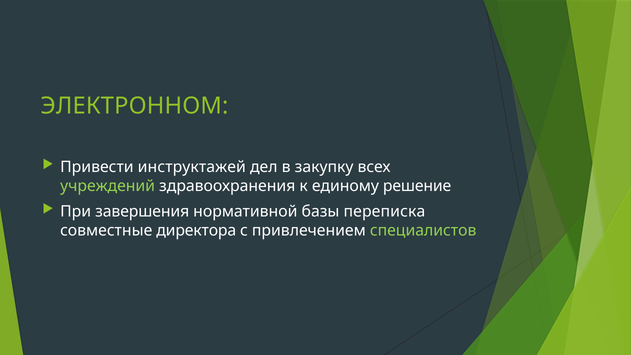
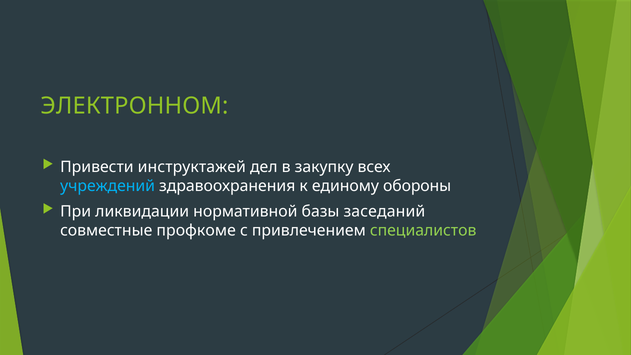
учреждений colour: light green -> light blue (108, 186)
решение: решение -> обороны (417, 186)
завершения: завершения -> ликвидации (142, 211)
переписка: переписка -> заседаний (384, 211)
директора: директора -> профкоме (196, 230)
